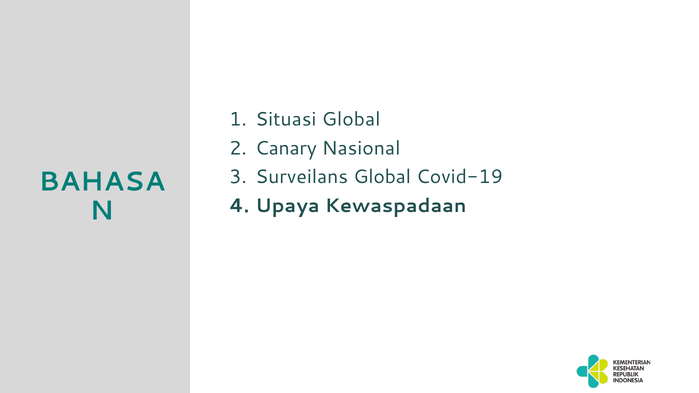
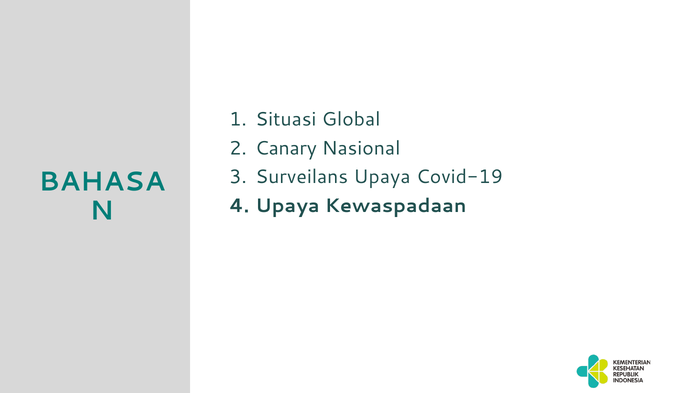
Surveilans Global: Global -> Upaya (382, 177)
